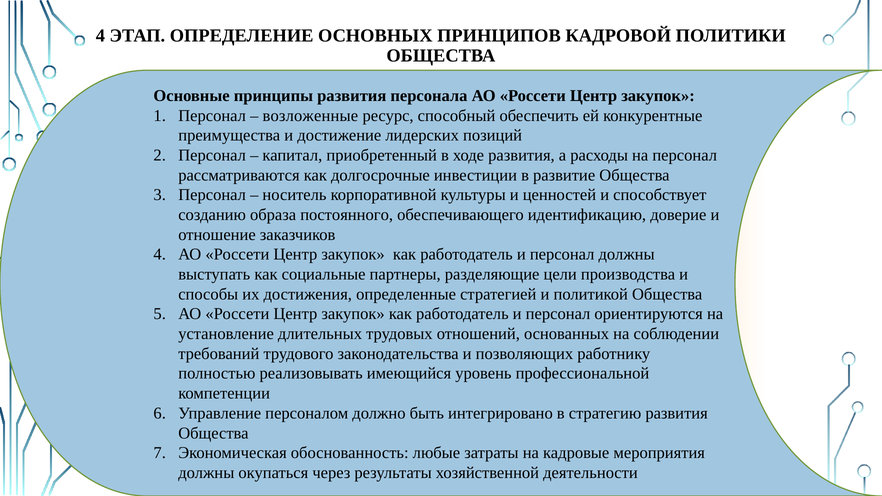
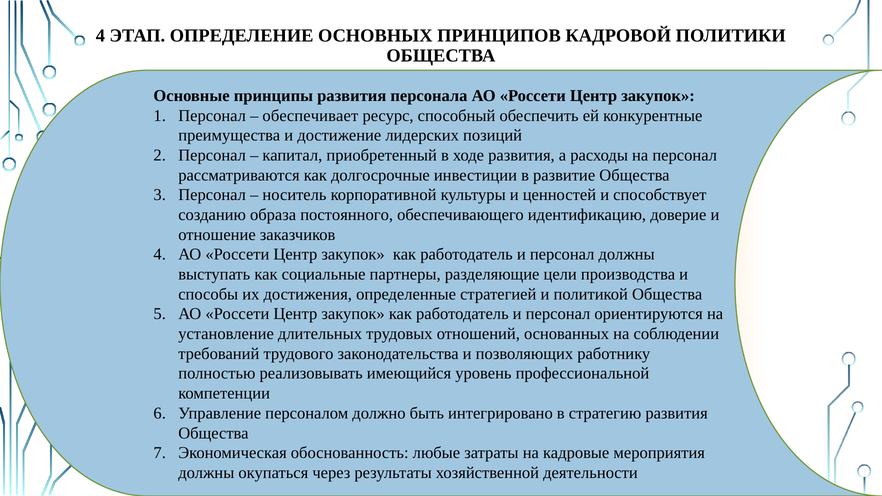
возложенные: возложенные -> обеспечивает (310, 116)
